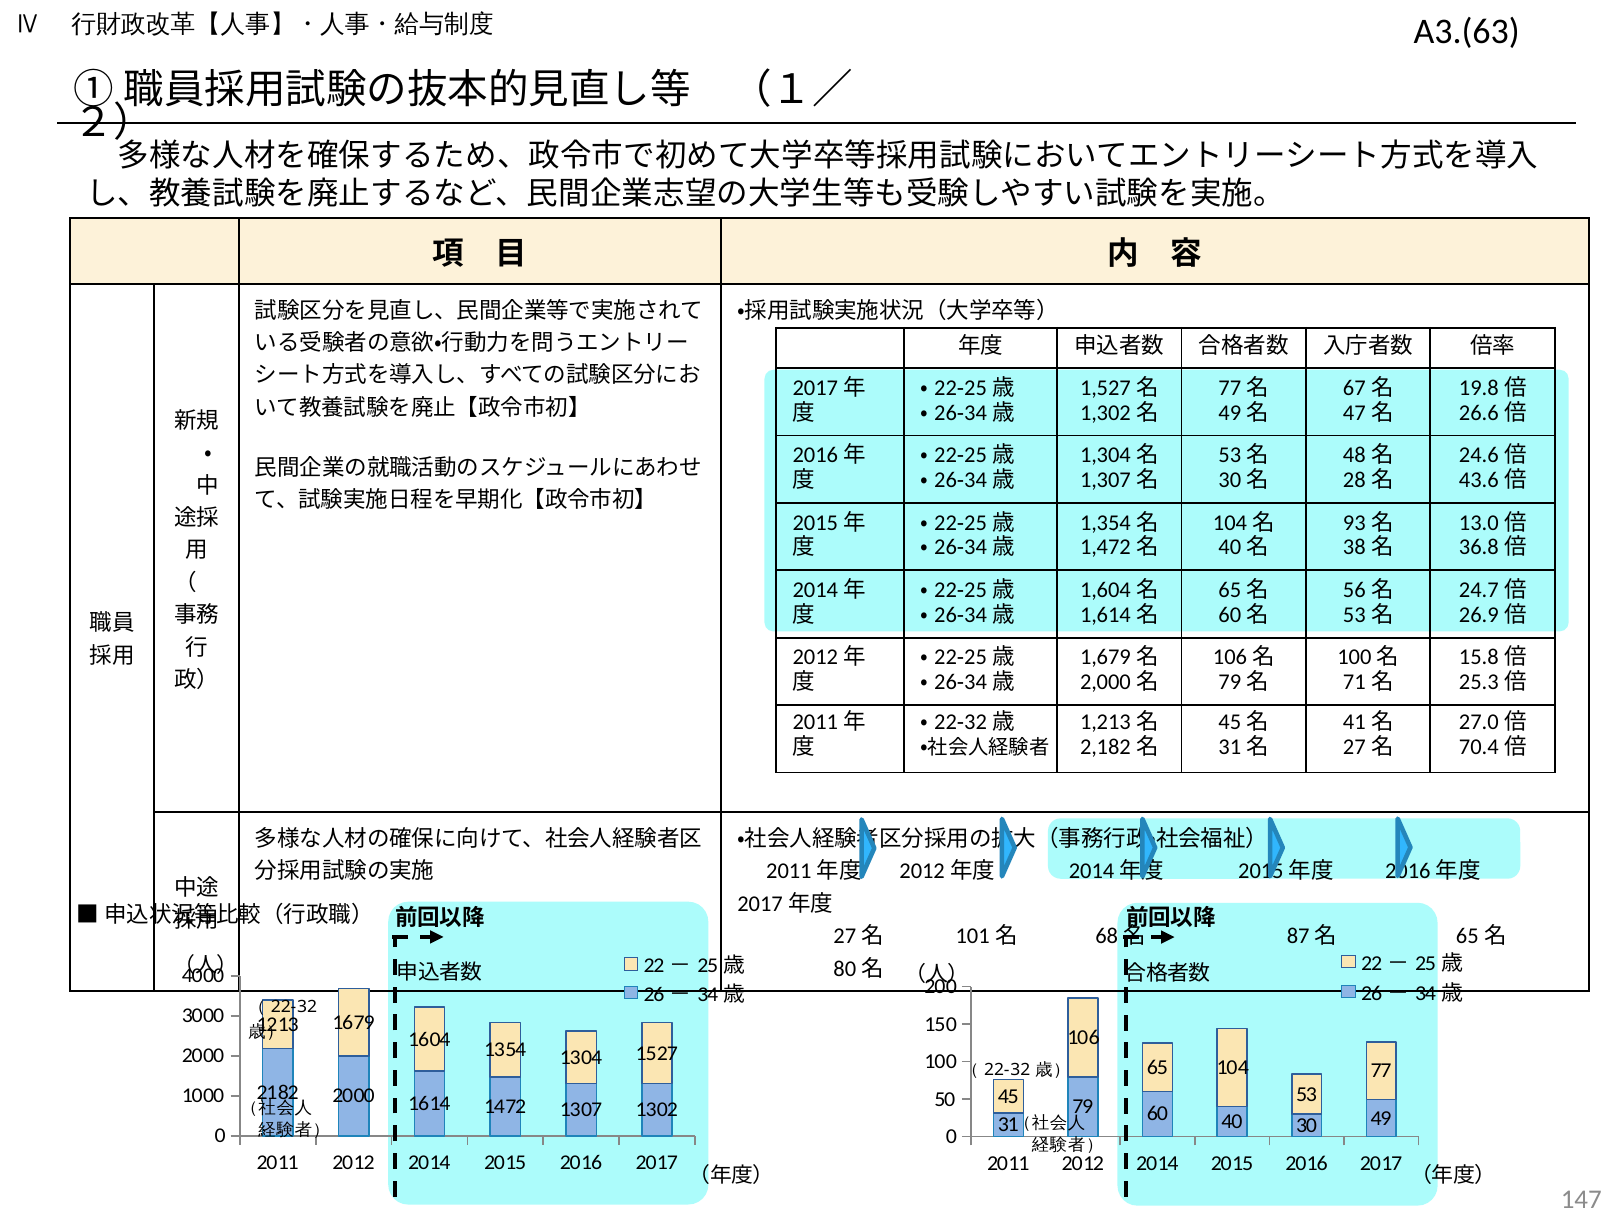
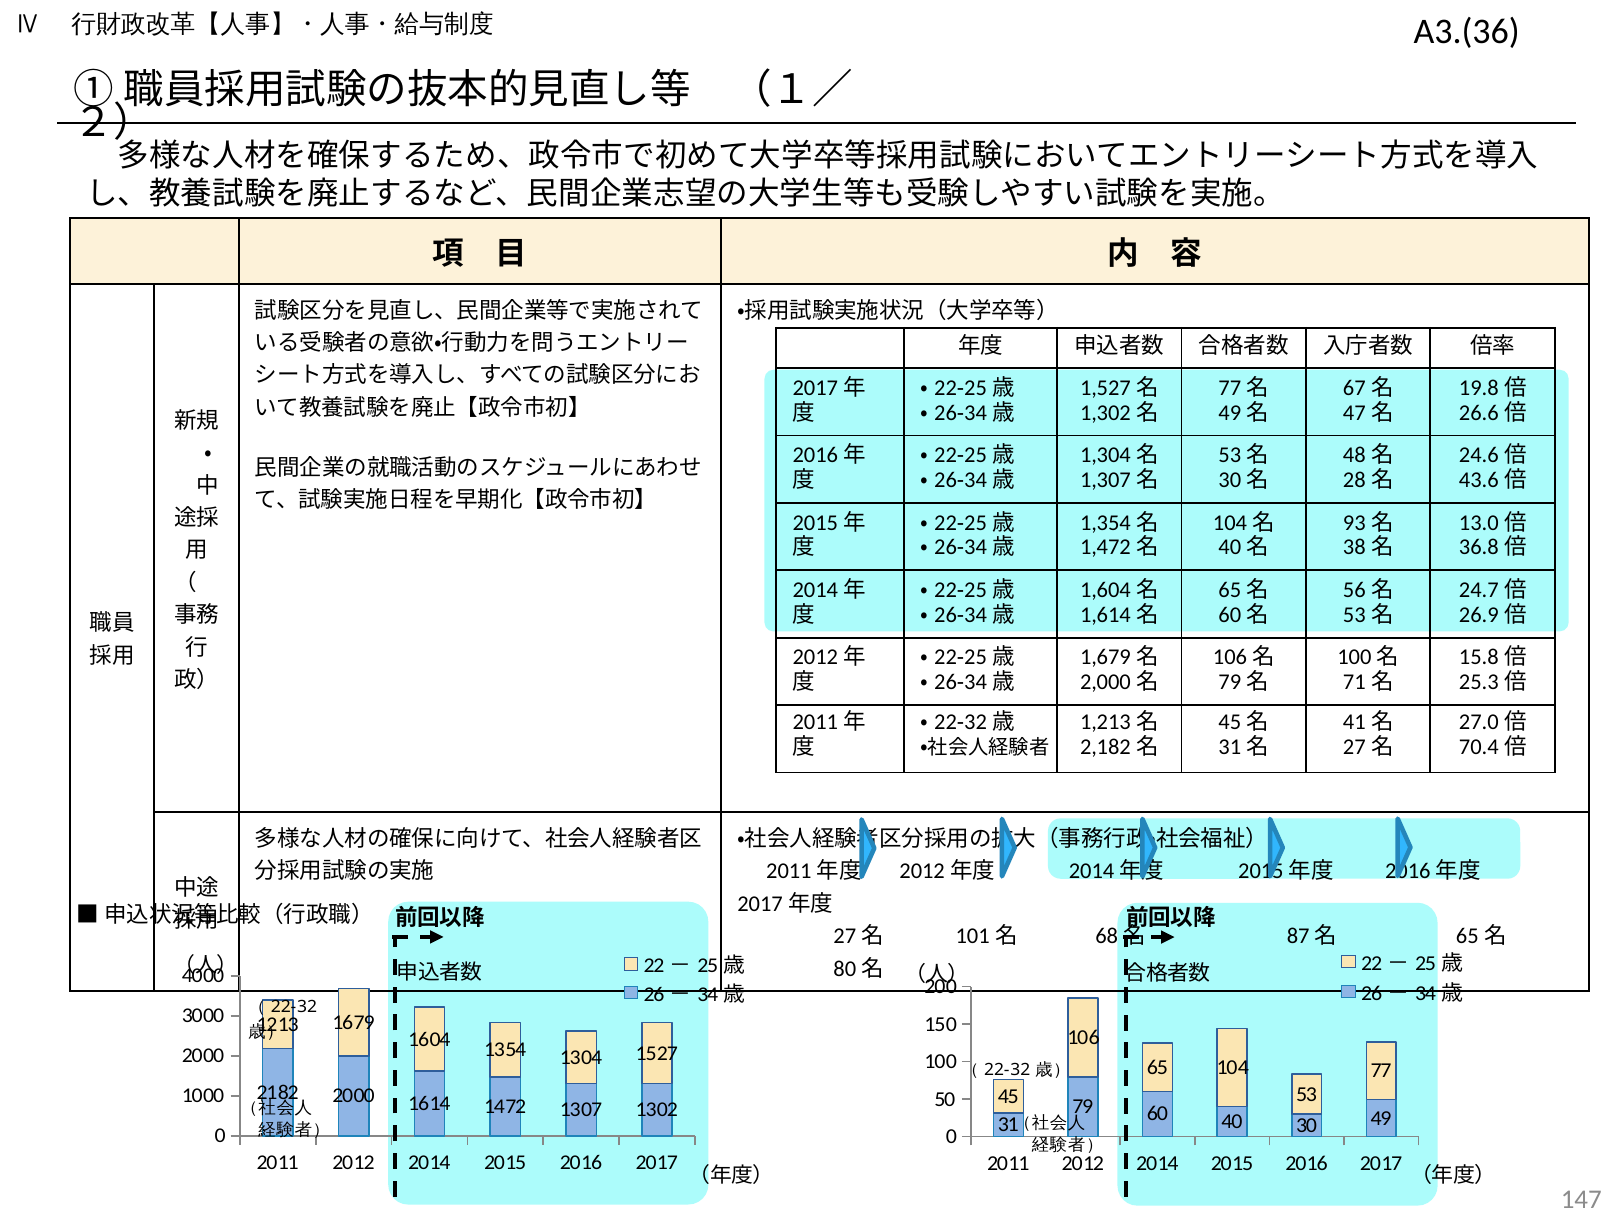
A3.(63: A3.(63 -> A3.(36 (1467, 32)
